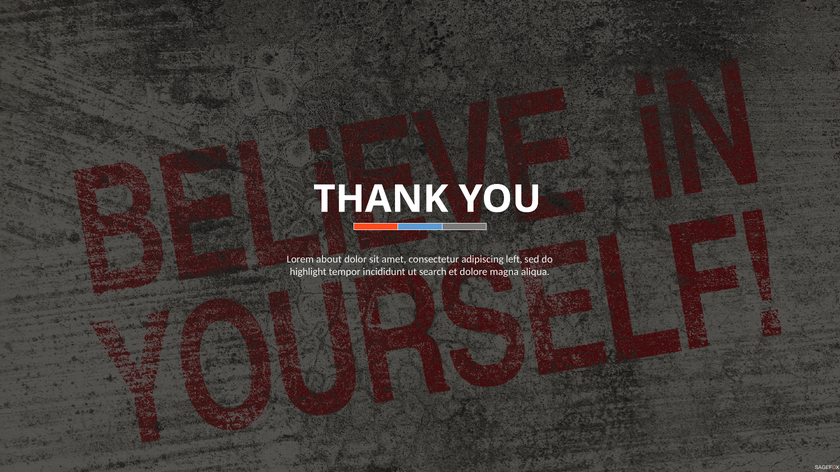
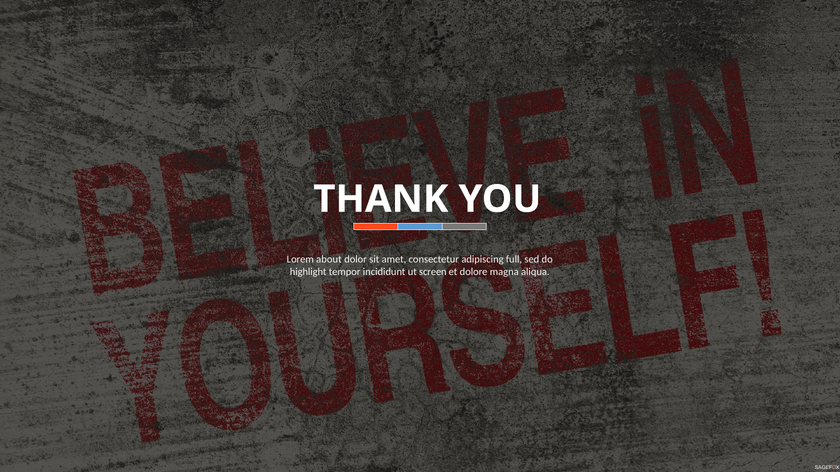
left: left -> full (514, 259)
search: search -> screen (433, 272)
